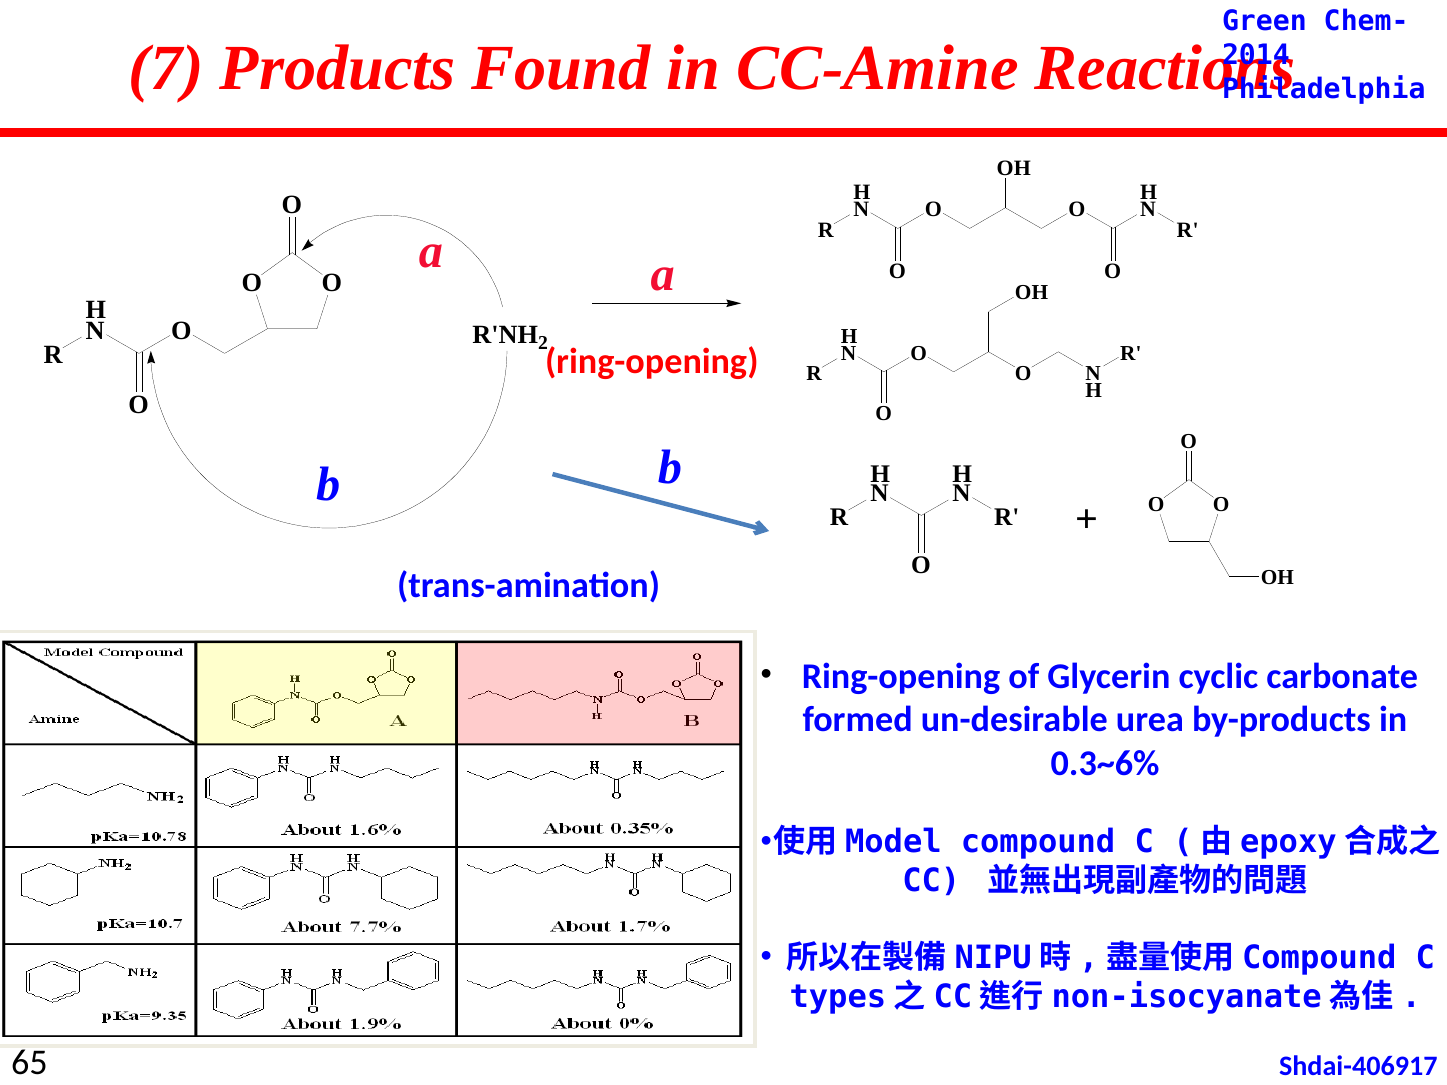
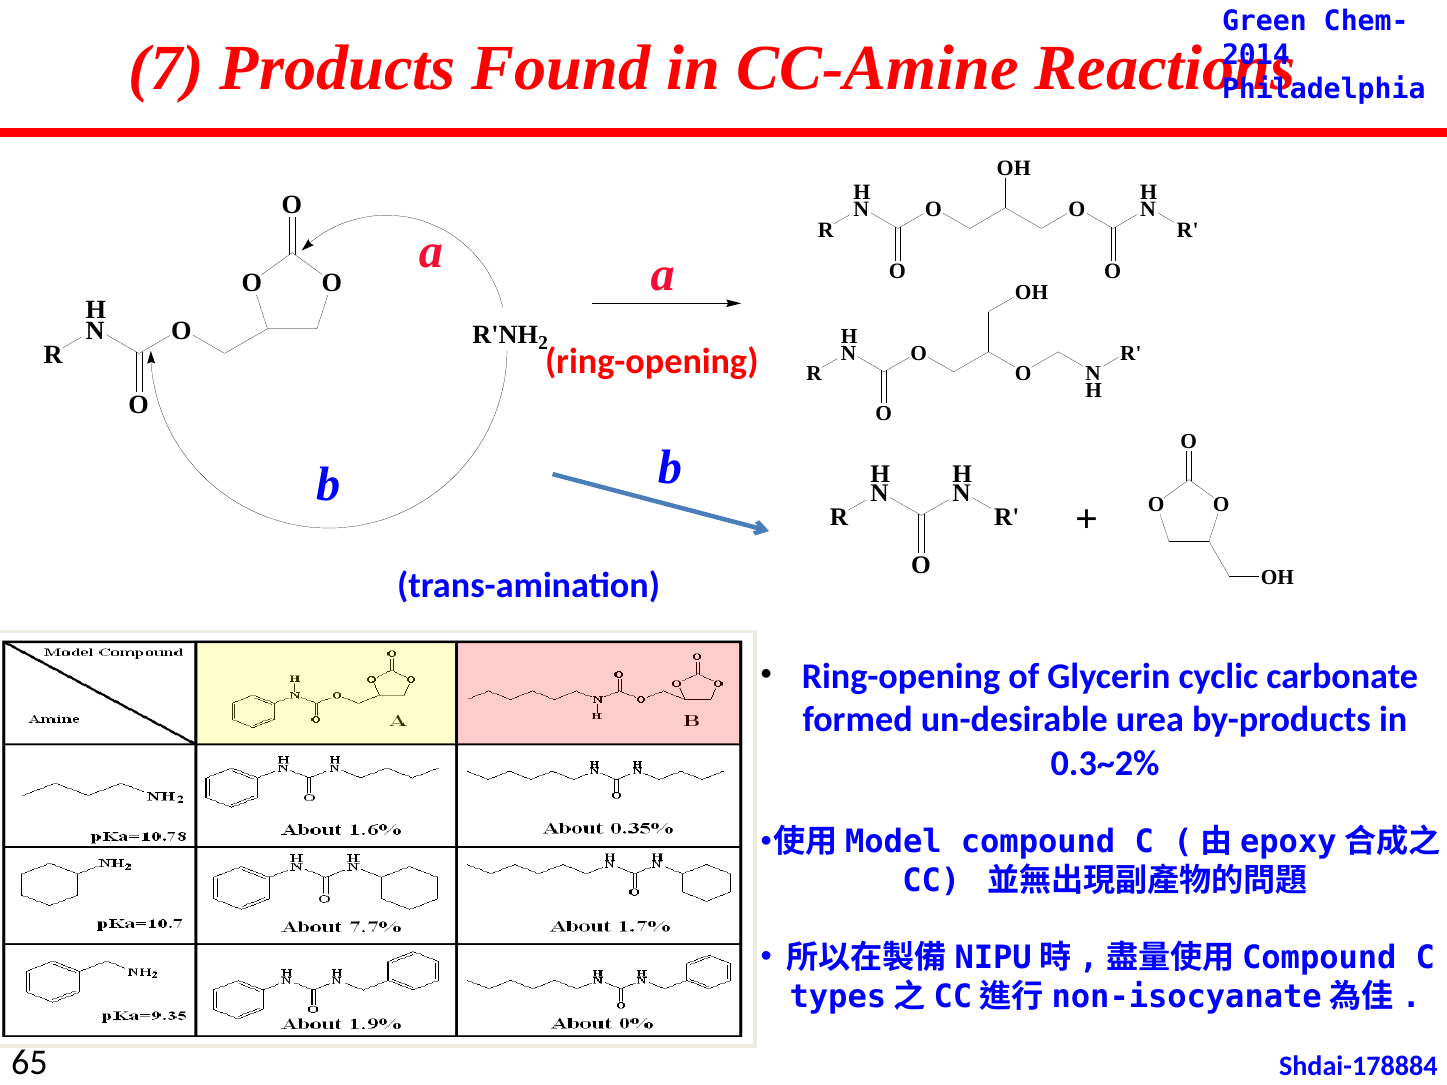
0.3~6%: 0.3~6% -> 0.3~2% (1105, 763)
Shdai-406917: Shdai-406917 -> Shdai-178884 (1358, 1067)
